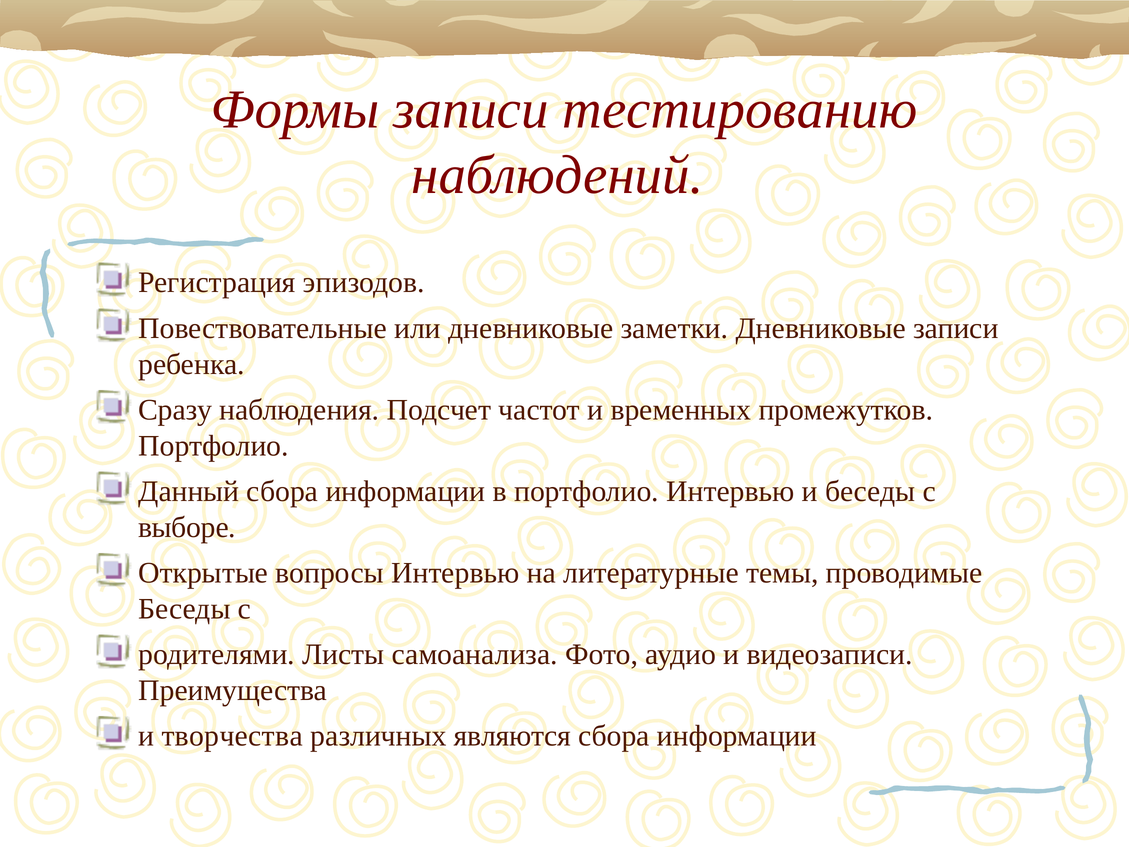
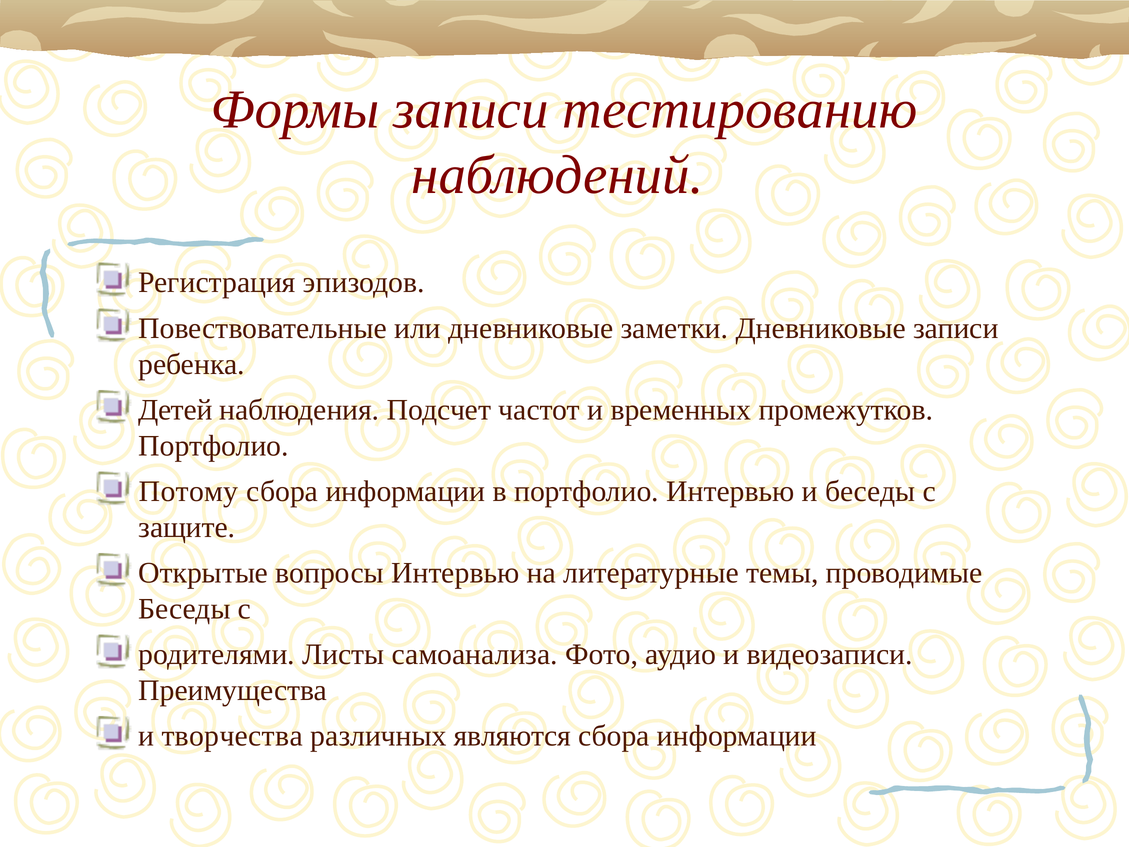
Сразу: Сразу -> Детей (175, 410)
Данный: Данный -> Потому (189, 491)
выборе: выборе -> защите (187, 527)
